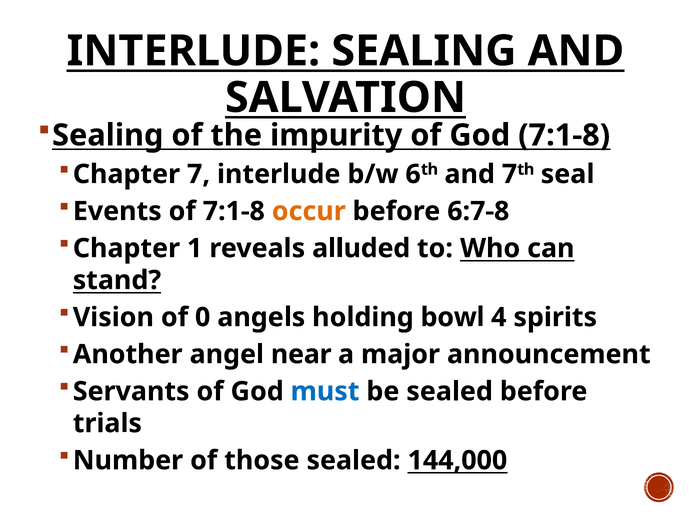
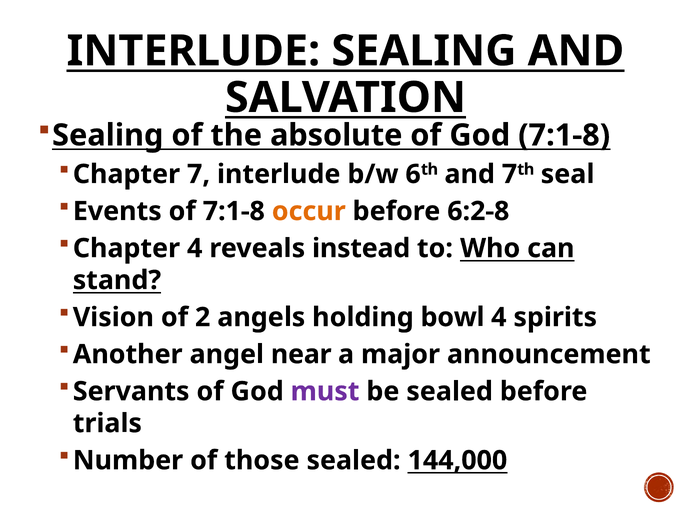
impurity: impurity -> absolute (336, 135)
6:7-8: 6:7-8 -> 6:2-8 (478, 211)
Chapter 1: 1 -> 4 (195, 248)
alluded: alluded -> instead (361, 248)
0: 0 -> 2 (203, 317)
must colour: blue -> purple (325, 392)
